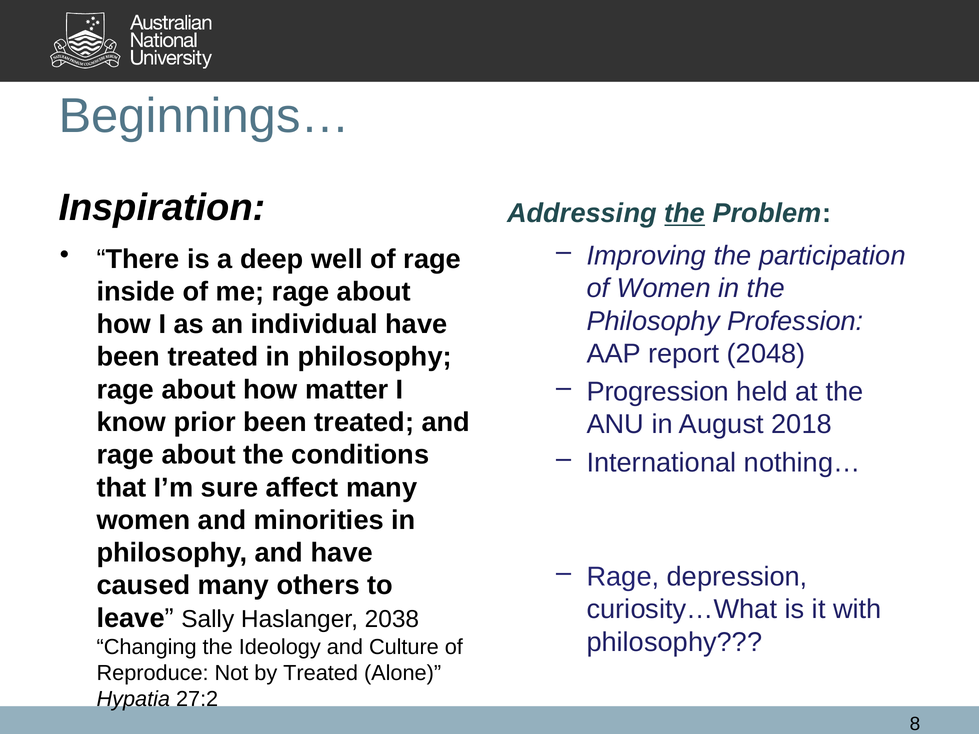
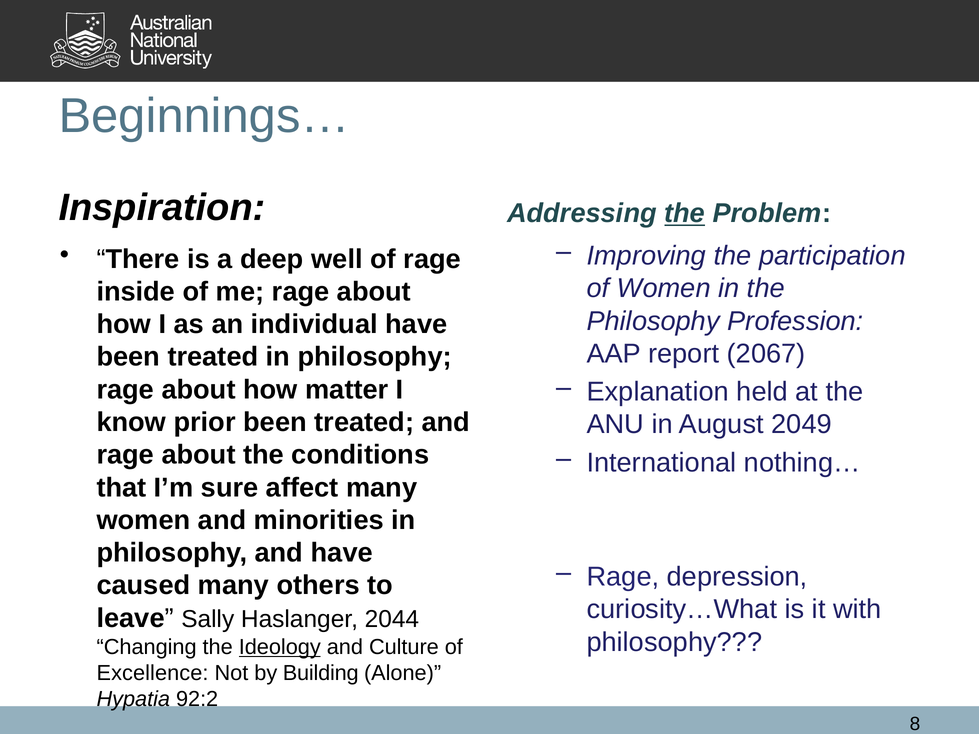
2048: 2048 -> 2067 (766, 354)
Progression: Progression -> Explanation (658, 392)
2018: 2018 -> 2049 (802, 425)
2038: 2038 -> 2044 (392, 619)
Ideology underline: none -> present (280, 647)
Reproduce: Reproduce -> Excellence (153, 673)
by Treated: Treated -> Building (321, 673)
27:2: 27:2 -> 92:2 (197, 699)
